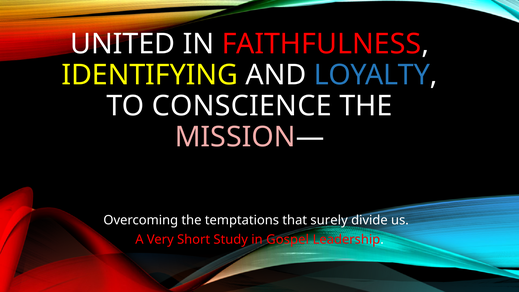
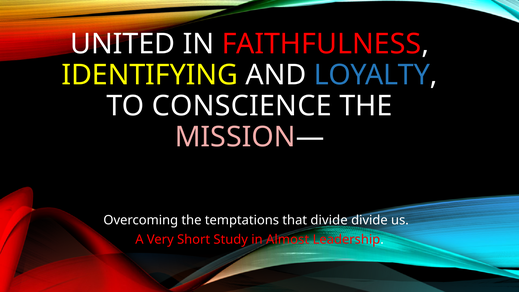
that surely: surely -> divide (329, 220)
Gospel: Gospel -> Almost (288, 240)
